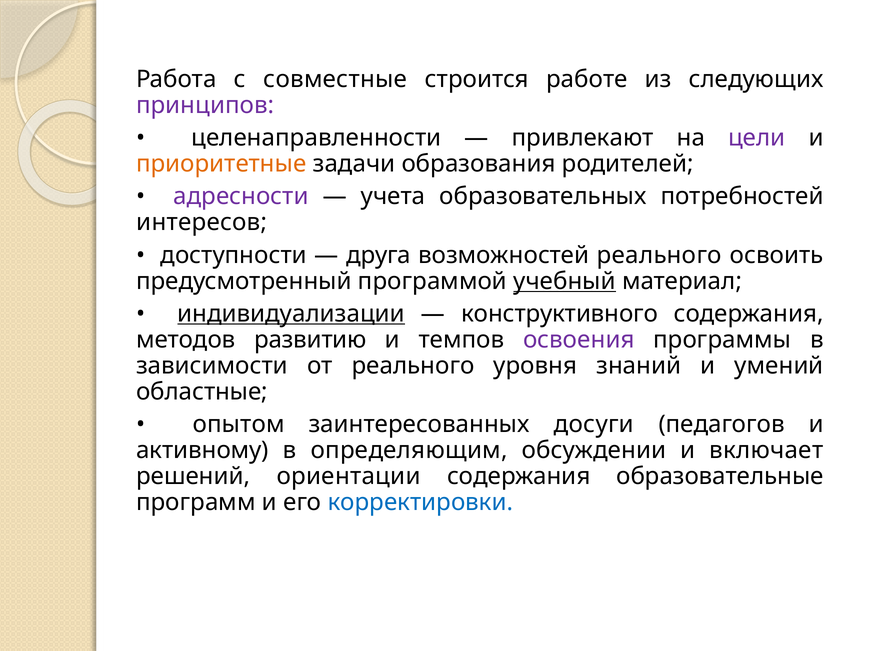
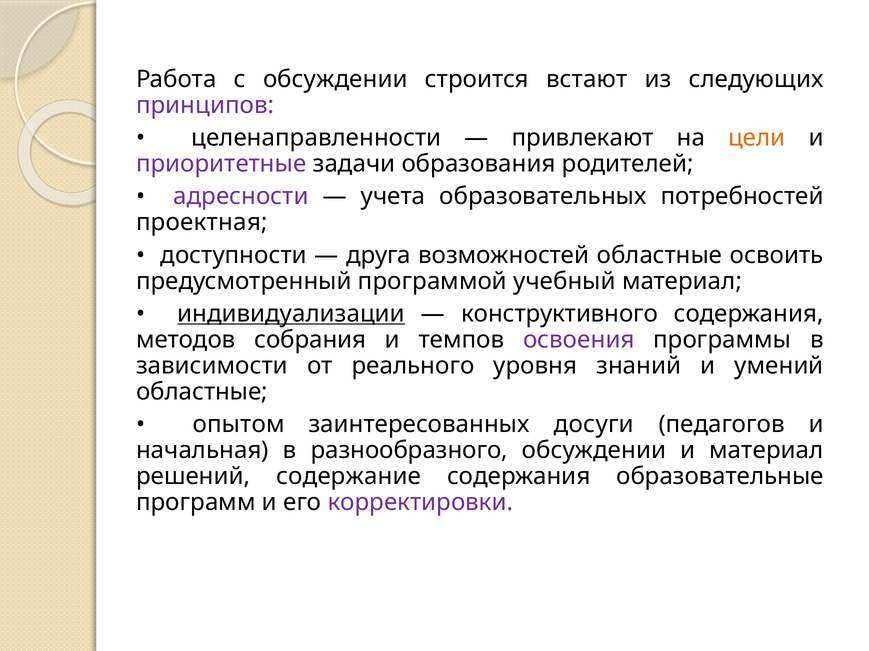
с совместные: совместные -> обсуждении (335, 79)
работе: работе -> встают (587, 79)
цели colour: purple -> orange (757, 138)
приоритетные colour: orange -> purple (221, 164)
интересов: интересов -> проектная (202, 223)
возможностей реального: реального -> областные (659, 255)
учебный underline: present -> none (565, 281)
развитию: развитию -> собрания (310, 340)
активному: активному -> начальная (202, 451)
определяющим: определяющим -> разнообразного (409, 451)
и включает: включает -> материал (766, 451)
ориентации: ориентации -> содержание (349, 477)
корректировки colour: blue -> purple (420, 503)
